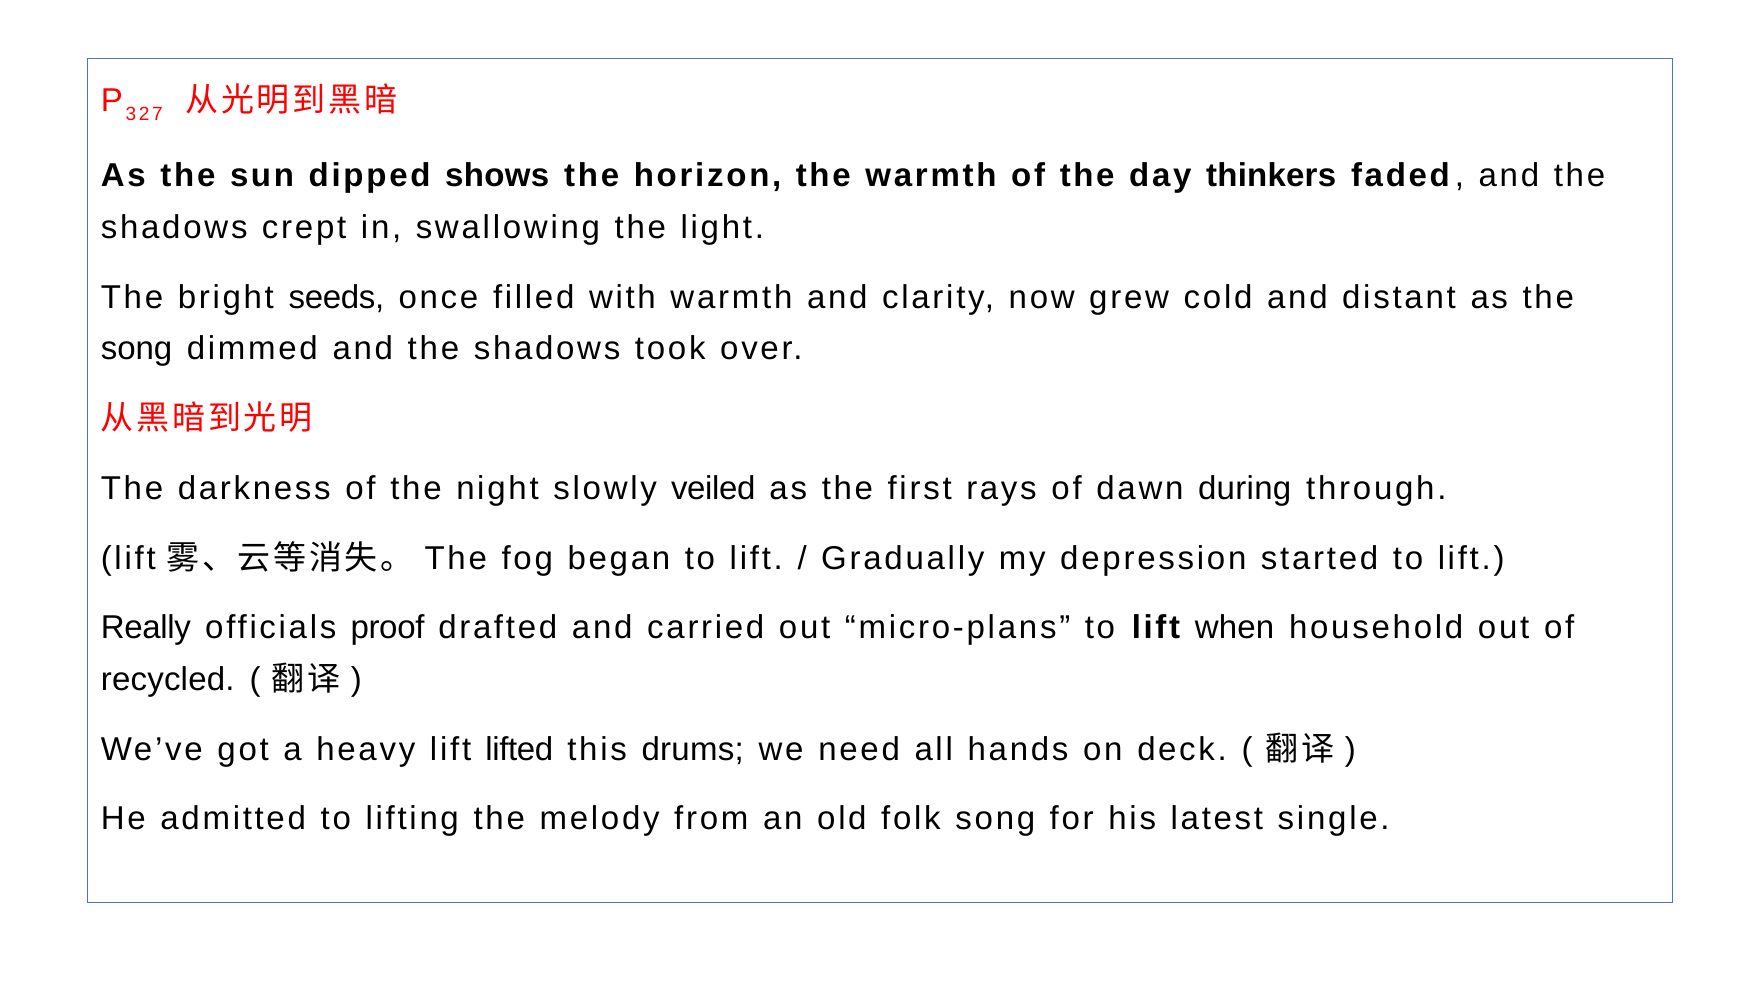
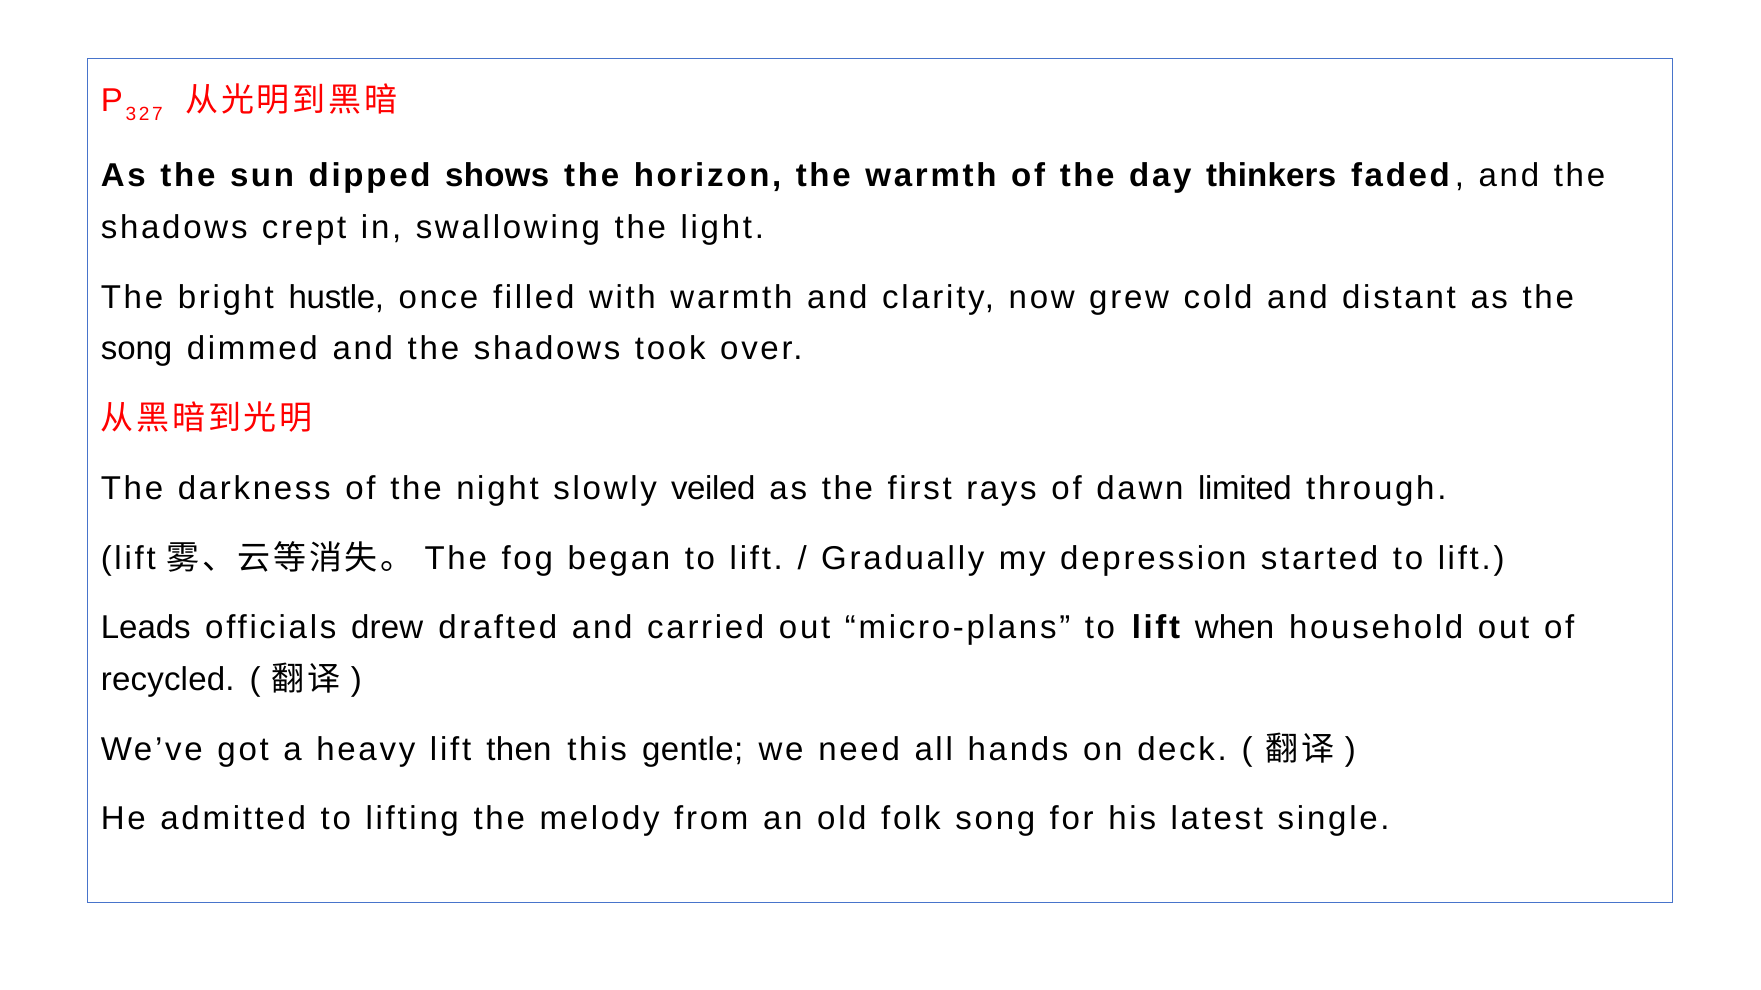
seeds: seeds -> hustle (336, 298)
during: during -> limited (1245, 489)
Really: Really -> Leads (146, 628)
proof: proof -> drew (387, 628)
lifted: lifted -> then (519, 750)
drums: drums -> gentle (693, 750)
